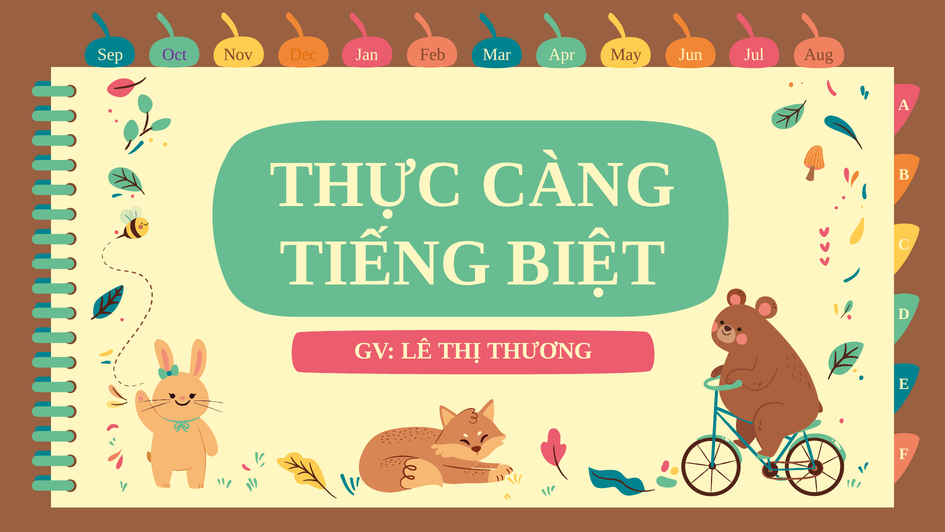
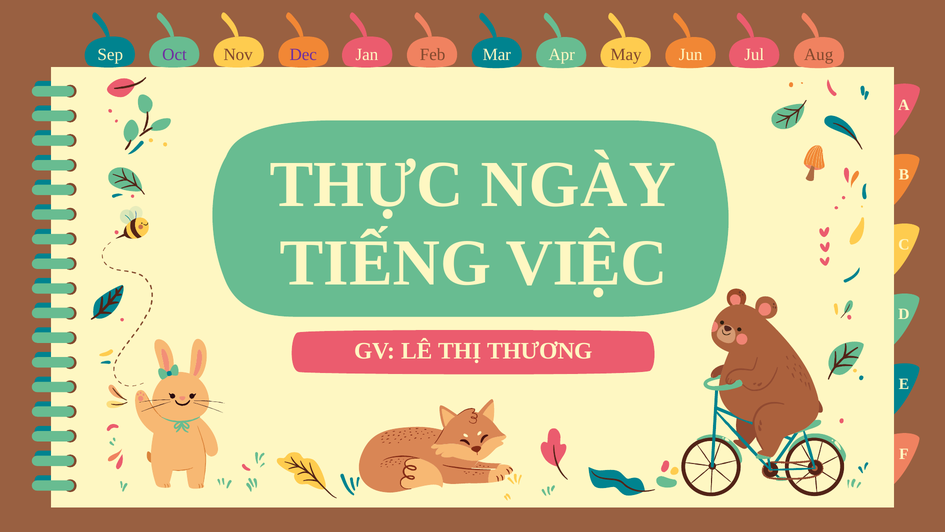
Dec colour: orange -> purple (303, 54)
CÀNG: CÀNG -> NGÀY (578, 184)
BIỆT: BIỆT -> VIỆC (587, 263)
